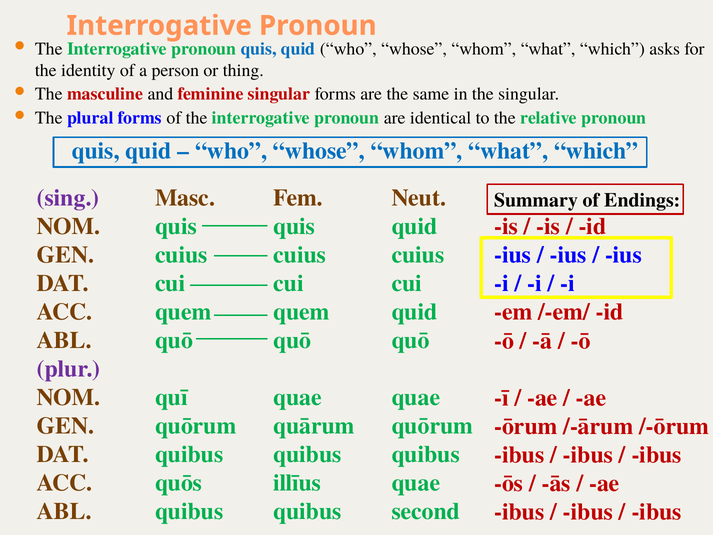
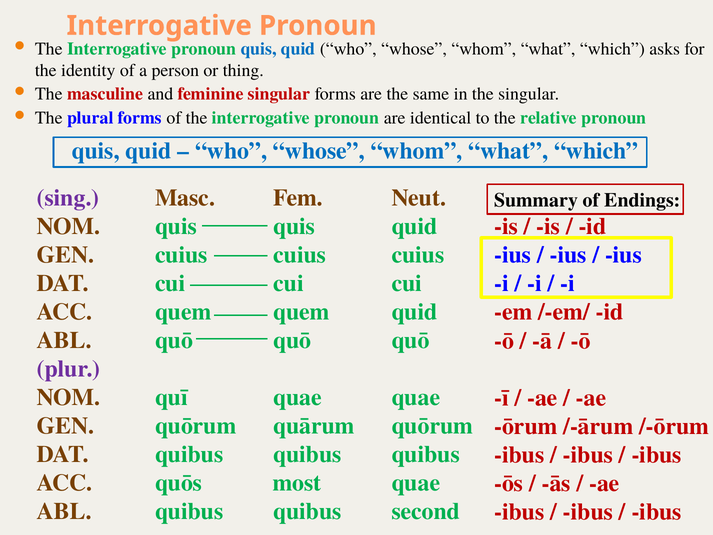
illīus: illīus -> most (297, 483)
